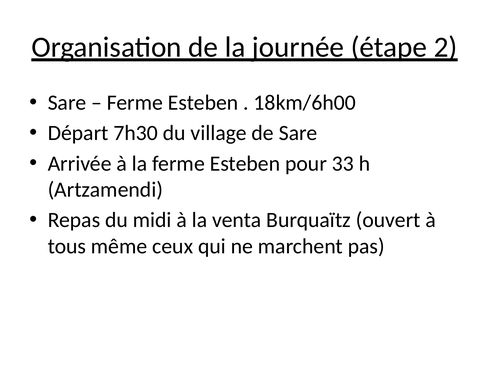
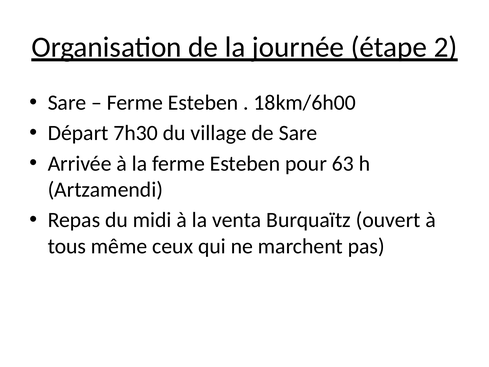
33: 33 -> 63 (343, 163)
